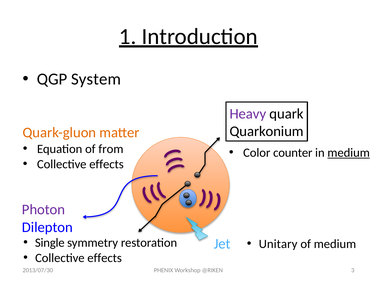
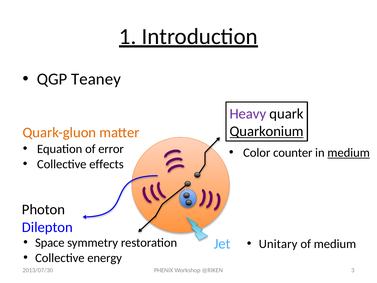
System: System -> Teaney (96, 79)
Quarkonium underline: none -> present (267, 131)
from: from -> error (111, 149)
Photon colour: purple -> black (44, 209)
Single: Single -> Space (50, 243)
effects: effects -> energy (105, 258)
